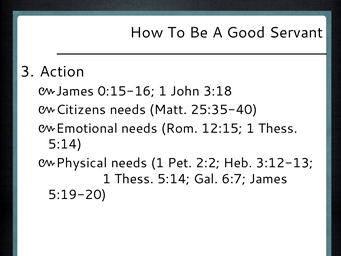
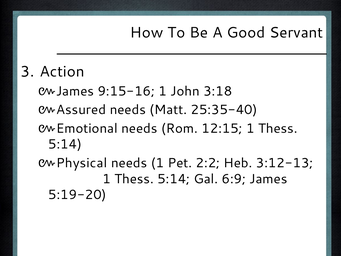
0:15-16: 0:15-16 -> 9:15-16 (126, 91)
Citizens: Citizens -> Assured (81, 110)
6:7: 6:7 -> 6:9 (234, 179)
